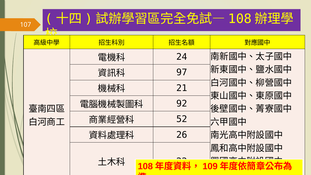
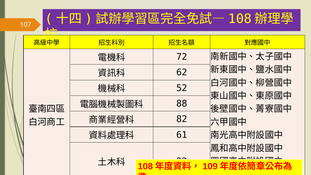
24: 24 -> 72 (182, 57)
97: 97 -> 62 (182, 72)
21: 21 -> 52 (182, 88)
92: 92 -> 88 (182, 104)
52: 52 -> 82 (182, 119)
26: 26 -> 61 (182, 135)
